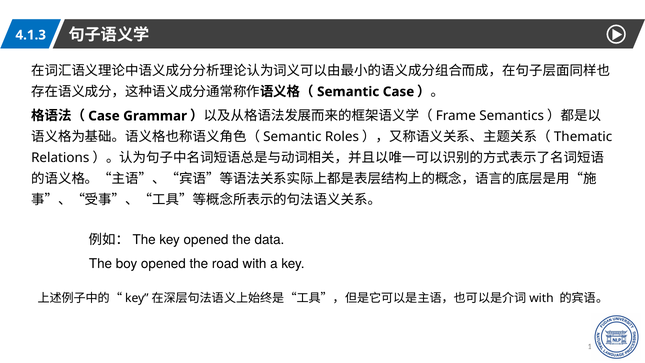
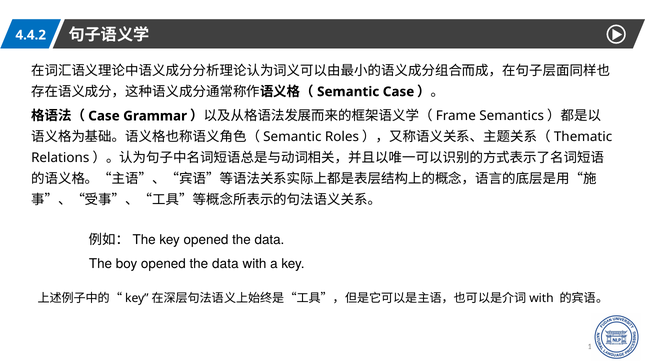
4.1.3: 4.1.3 -> 4.4.2 (31, 35)
boy opened the road: road -> data (225, 264)
